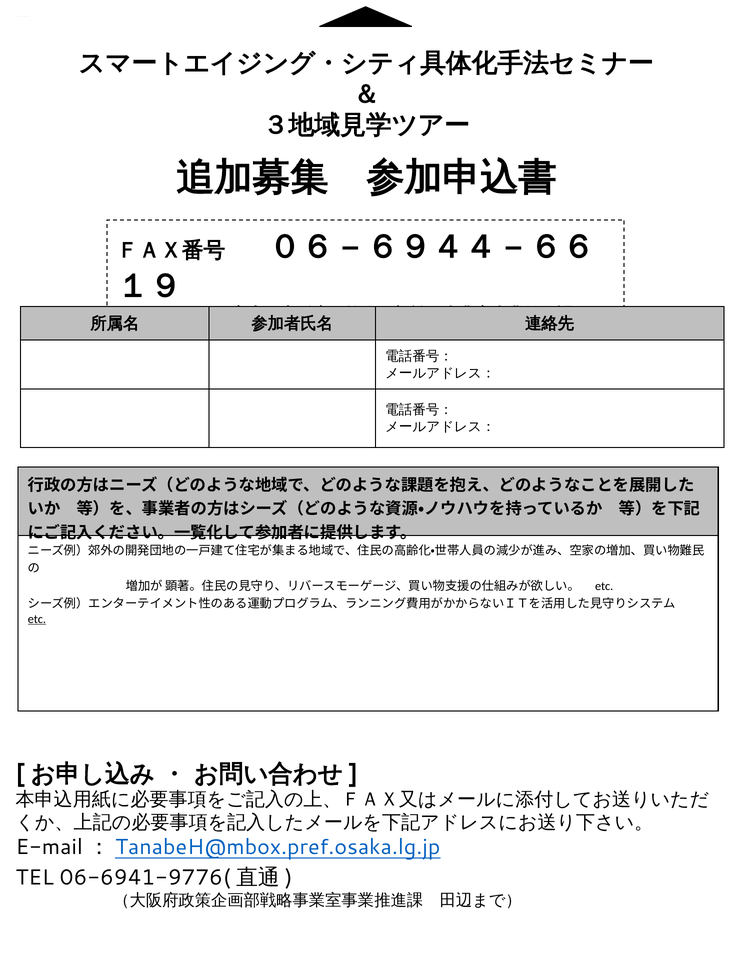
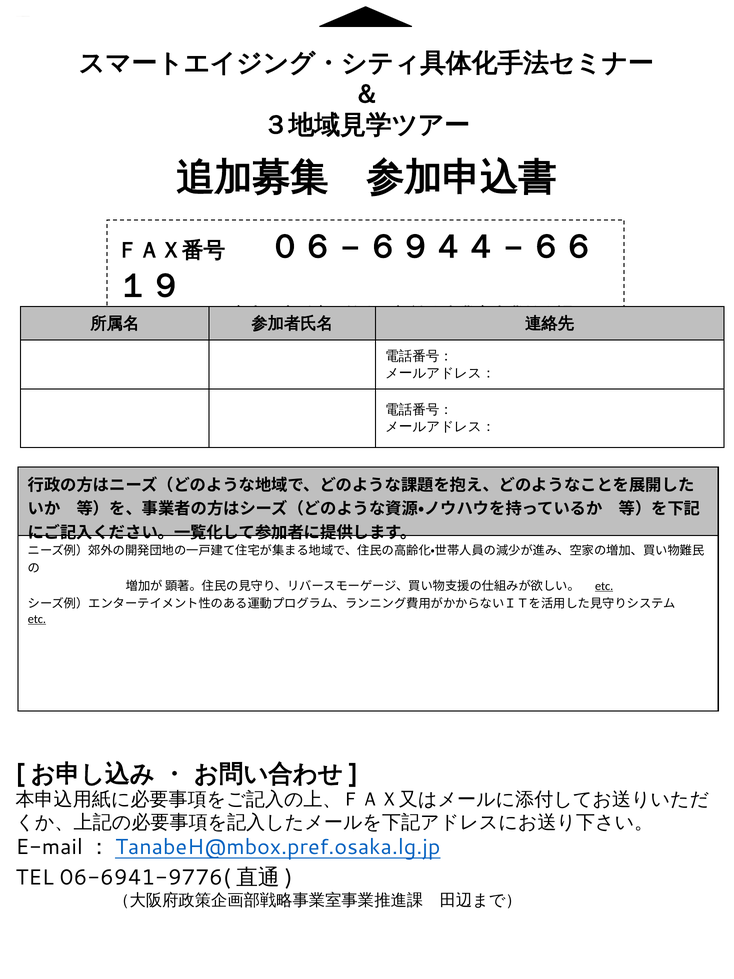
etc underline: none -> present (604, 586)
